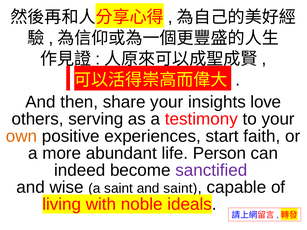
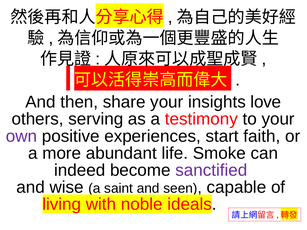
own colour: orange -> purple (22, 136)
Person: Person -> Smoke (219, 153)
and saint: saint -> seen (180, 189)
